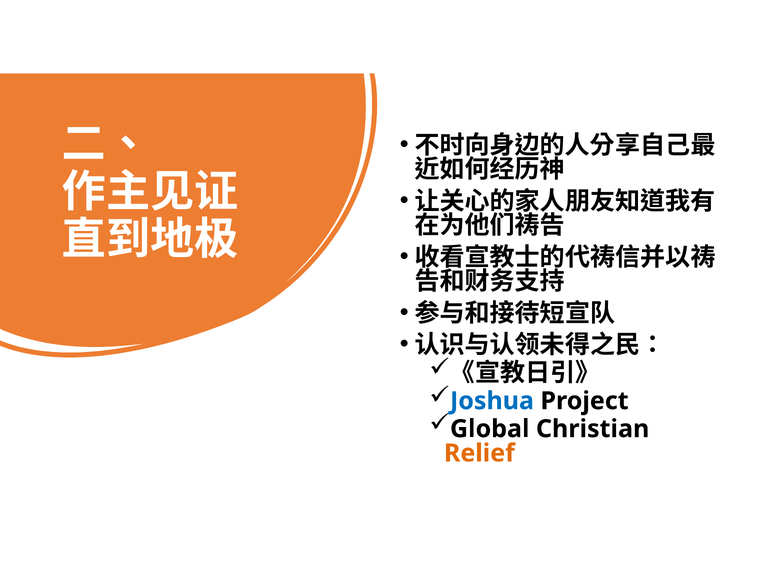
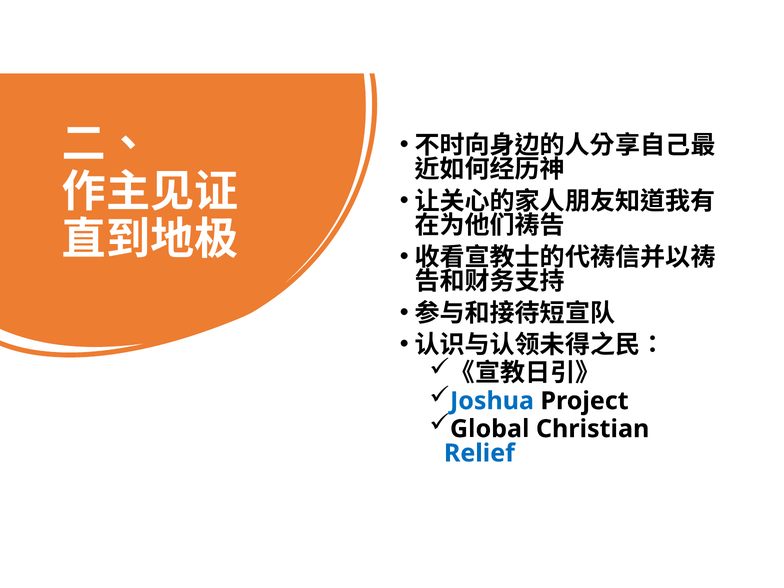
Relief colour: orange -> blue (479, 453)
